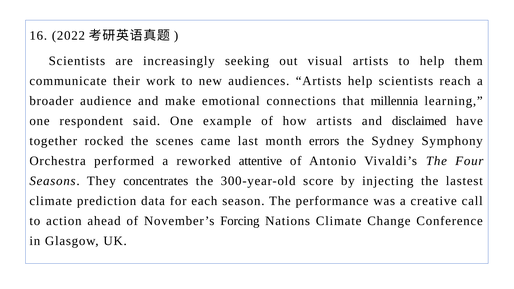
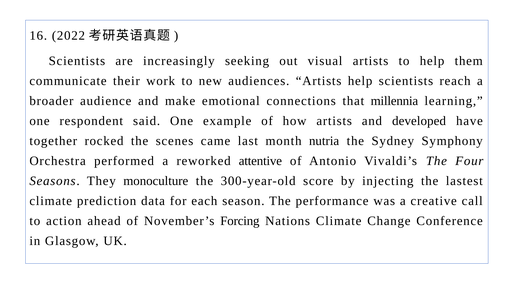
disclaimed: disclaimed -> developed (419, 121)
errors: errors -> nutria (324, 141)
concentrates: concentrates -> monoculture (156, 181)
